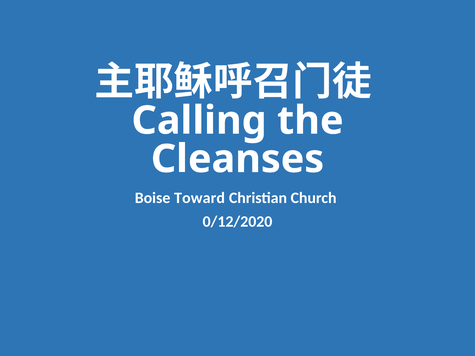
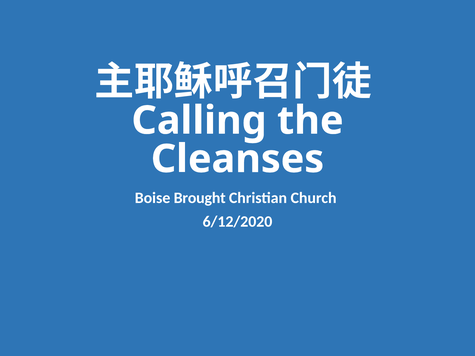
Toward: Toward -> Brought (200, 198)
0/12/2020: 0/12/2020 -> 6/12/2020 (237, 222)
